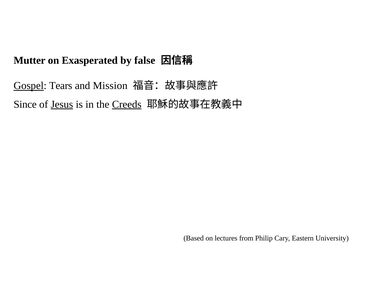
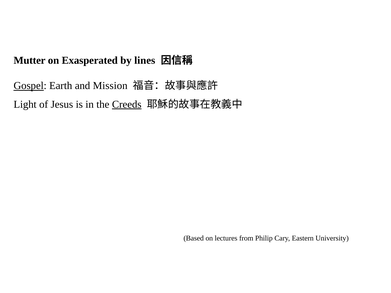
false: false -> lines (145, 60)
Tears: Tears -> Earth (61, 86)
Since: Since -> Light (25, 104)
Jesus underline: present -> none (62, 104)
